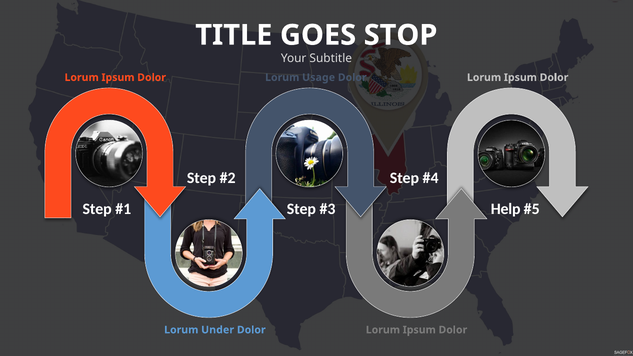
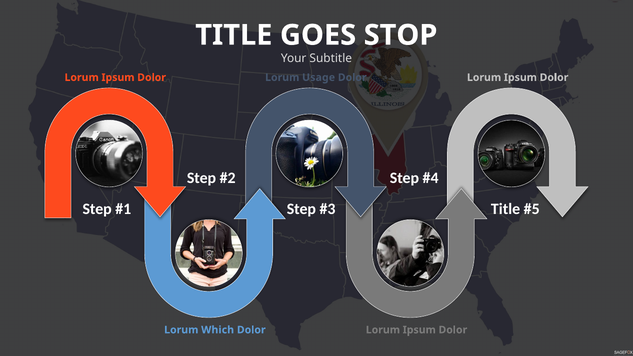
Help: Help -> Title (506, 209)
Under: Under -> Which (218, 330)
